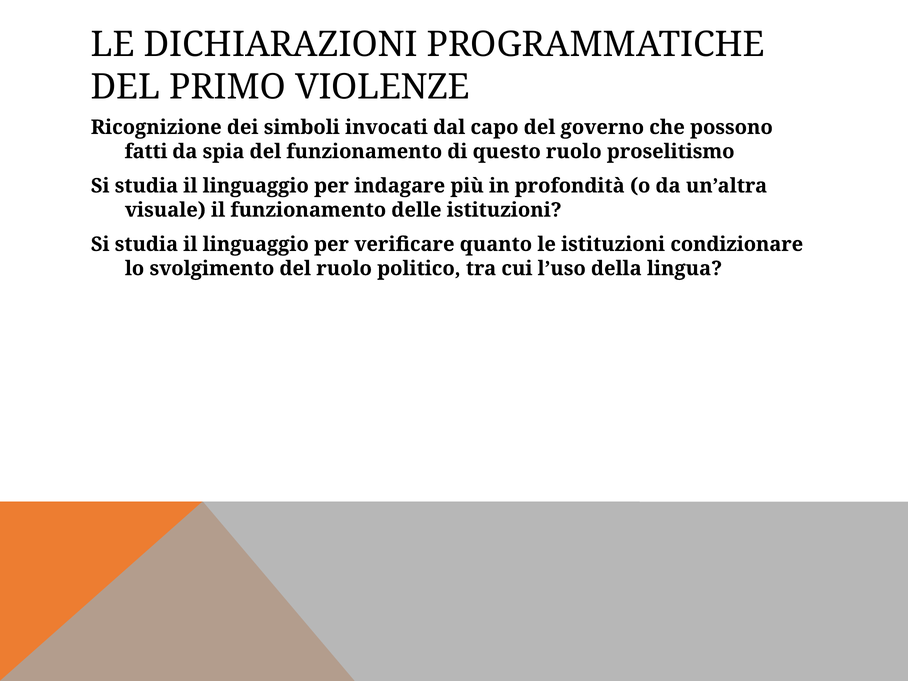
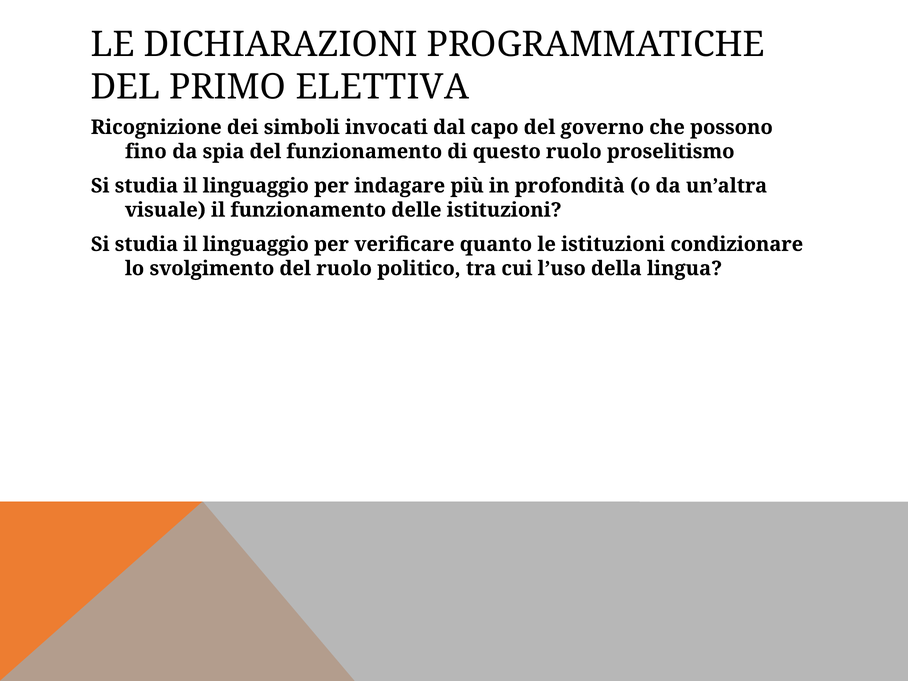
VIOLENZE: VIOLENZE -> ELETTIVA (382, 87)
fatti: fatti -> fino (146, 152)
